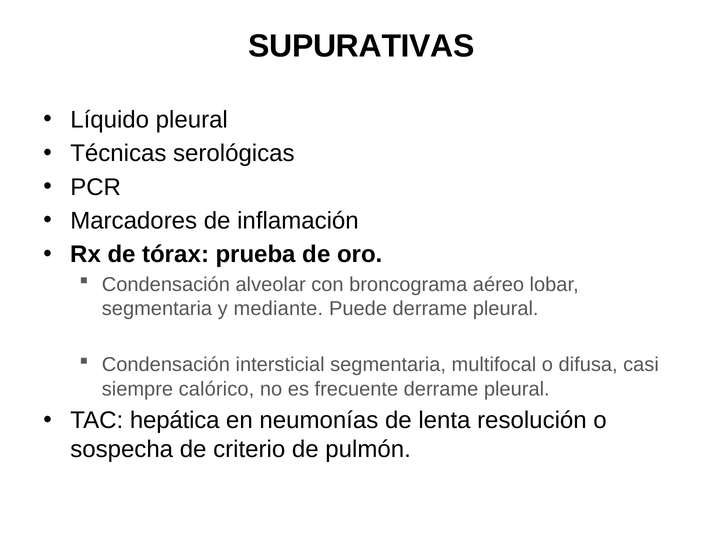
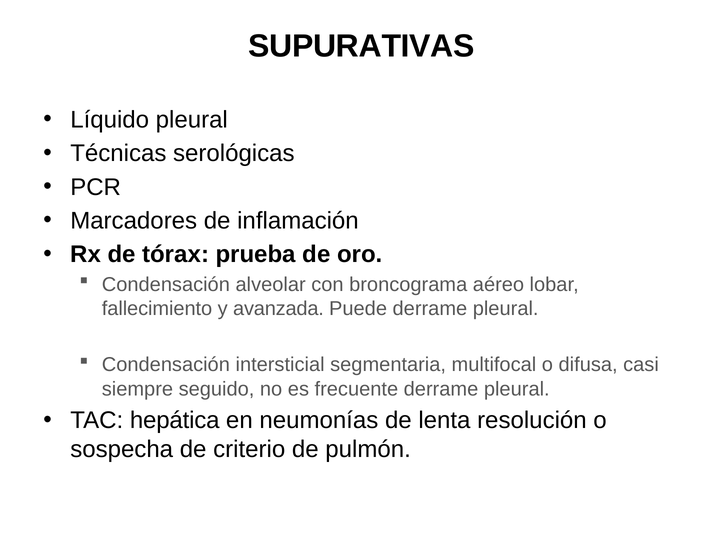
segmentaria: segmentaria -> fallecimiento (157, 309)
mediante: mediante -> avanzada (278, 309)
calórico: calórico -> seguido (217, 389)
